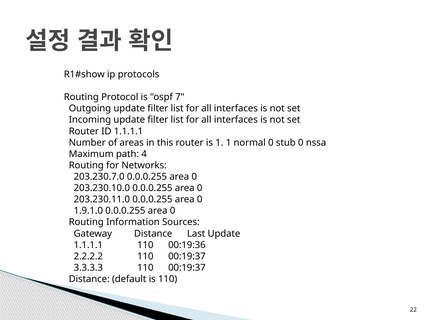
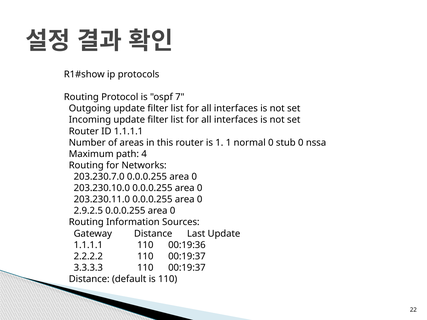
1.9.1.0: 1.9.1.0 -> 2.9.2.5 (88, 211)
